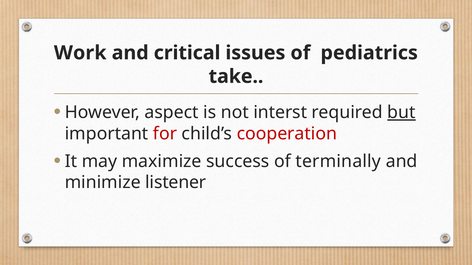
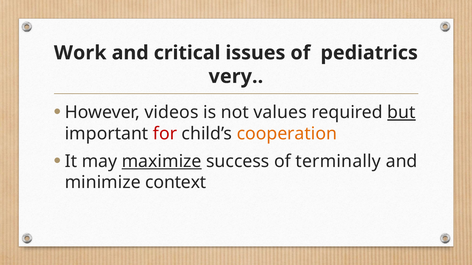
take: take -> very (236, 77)
aspect: aspect -> videos (172, 113)
interst: interst -> values (280, 113)
cooperation colour: red -> orange (287, 134)
maximize underline: none -> present (162, 162)
listener: listener -> context (176, 183)
